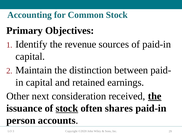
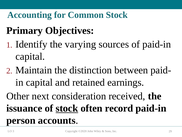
revenue: revenue -> varying (80, 44)
the underline: present -> none (155, 96)
shares: shares -> record (119, 108)
